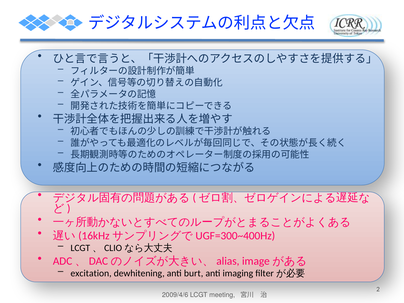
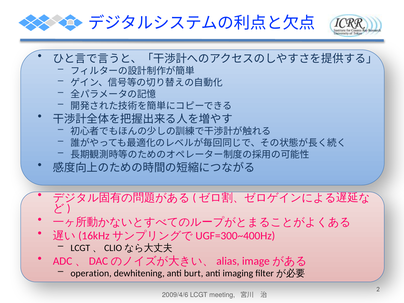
excitation: excitation -> operation (91, 273)
